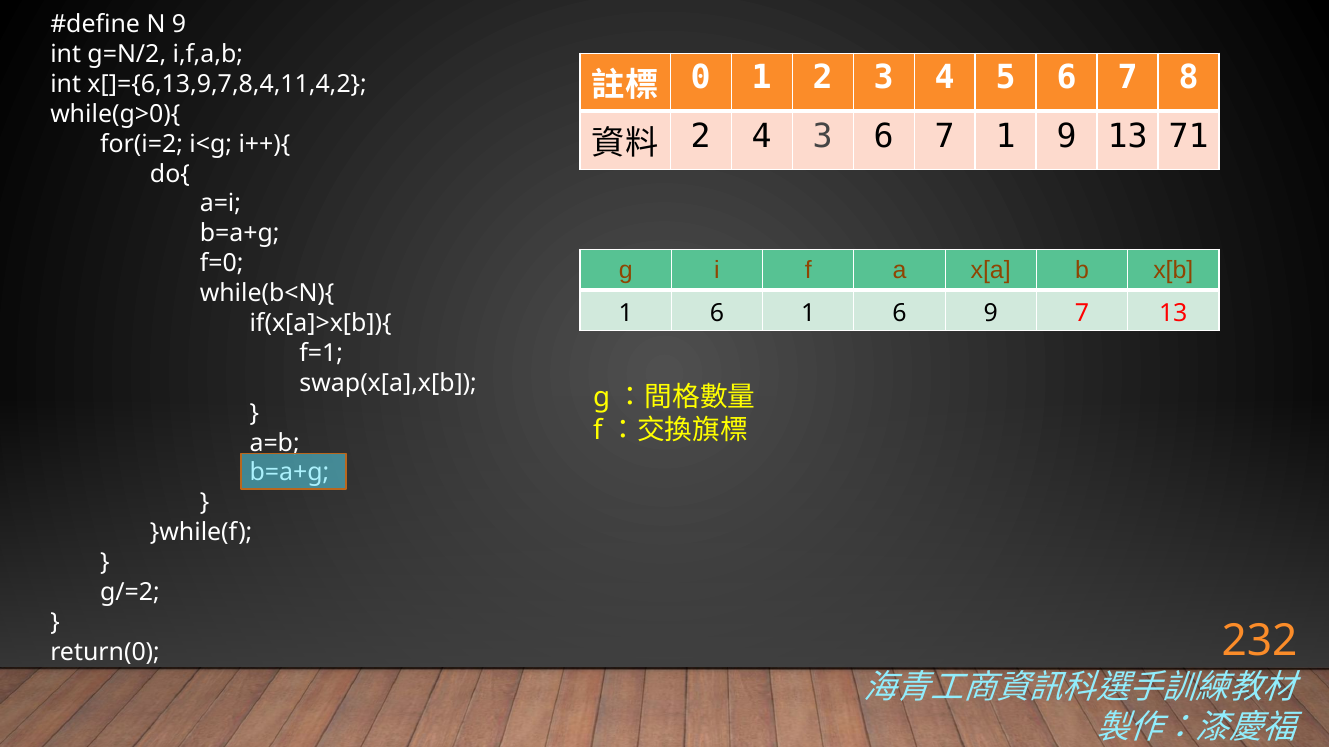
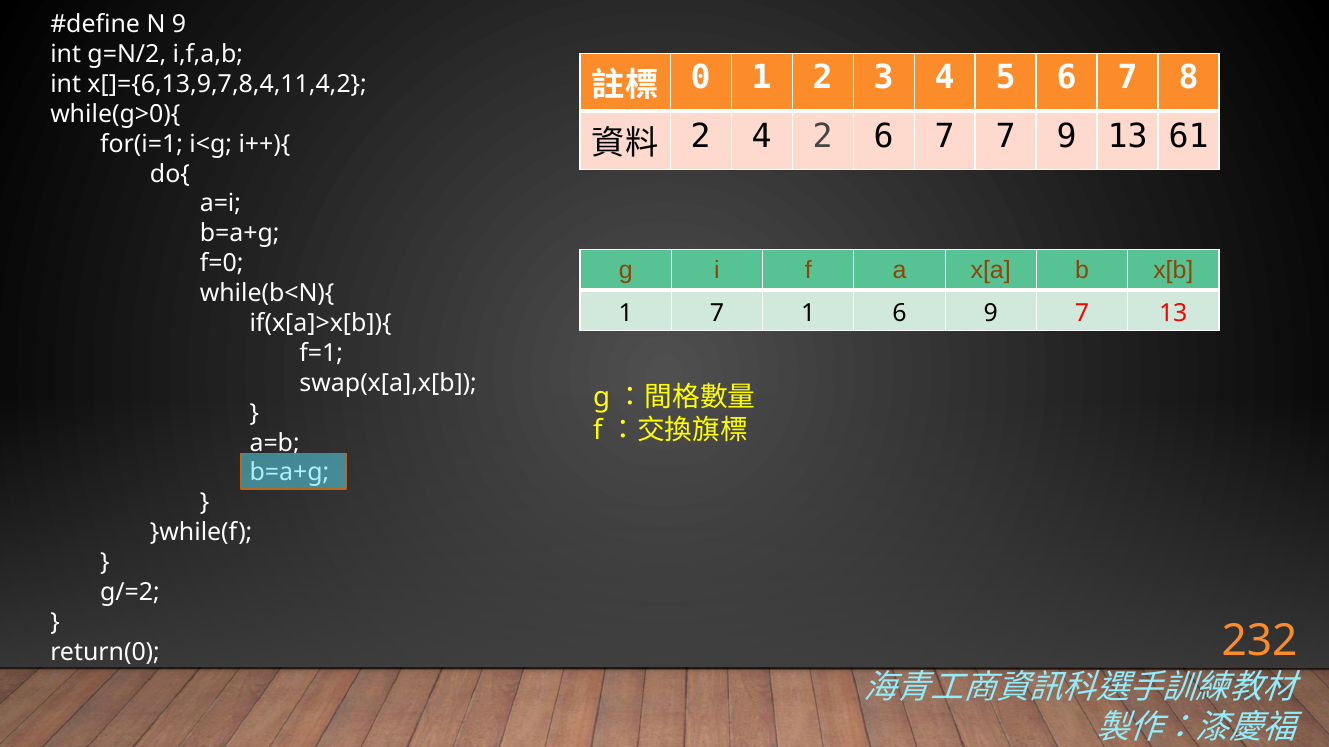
4 3: 3 -> 2 (823, 136)
7 1: 1 -> 7 (1006, 136)
71: 71 -> 61 (1189, 136)
for(i=2: for(i=2 -> for(i=1 (142, 144)
6: 6 -> 7 (717, 313)
